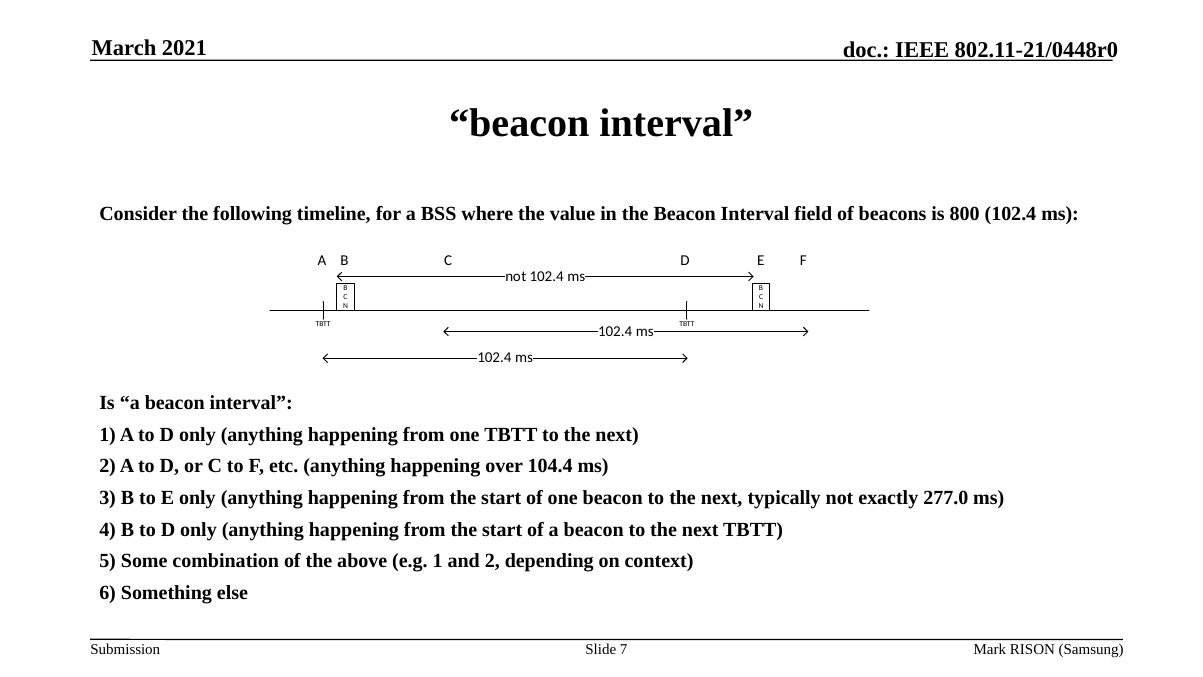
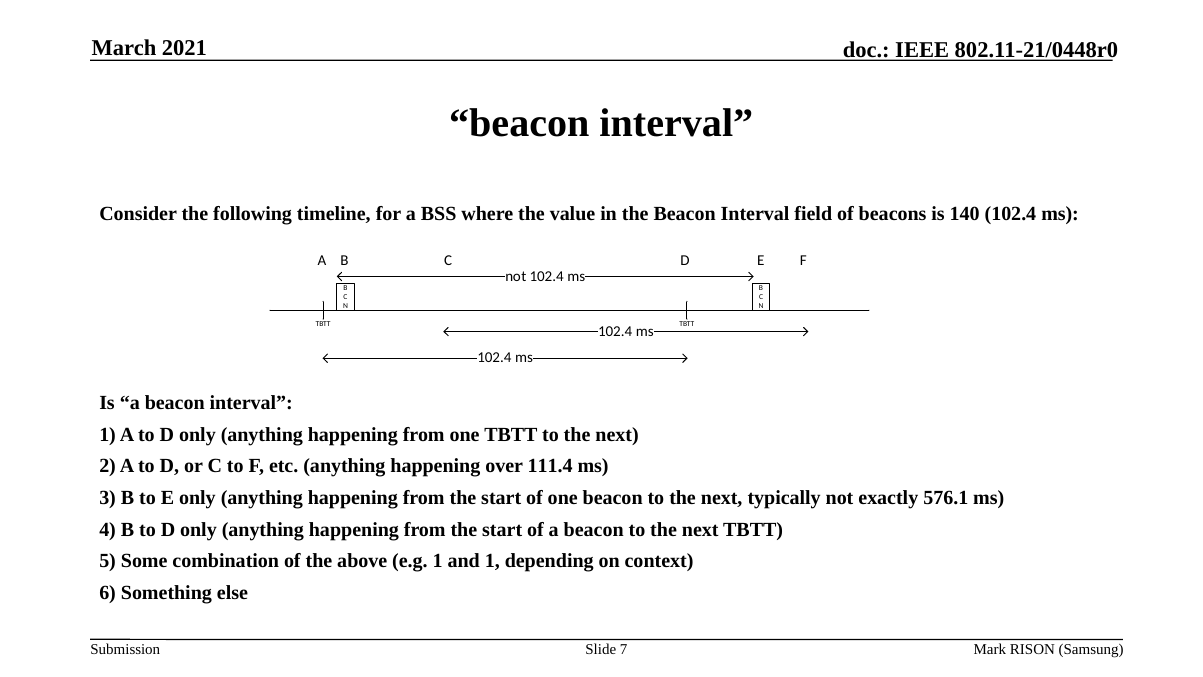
800: 800 -> 140 (965, 213)
104.4: 104.4 -> 111.4 (550, 466)
277.0: 277.0 -> 576.1 (946, 498)
and 2: 2 -> 1 (492, 561)
